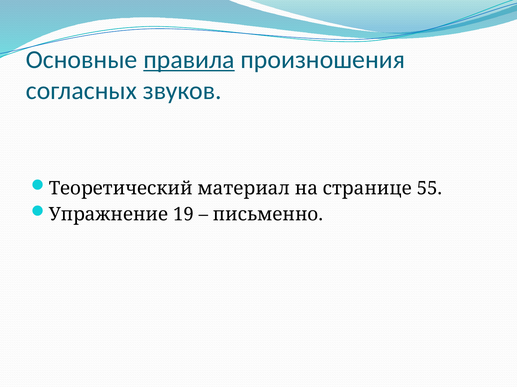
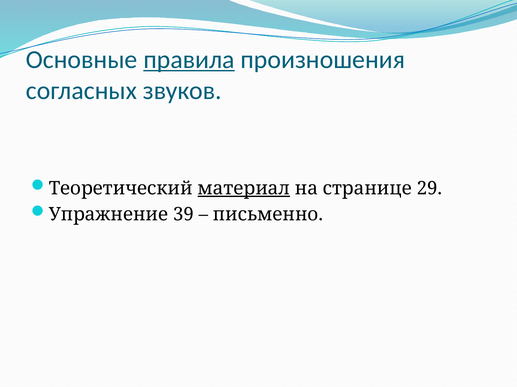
материал underline: none -> present (244, 189)
55: 55 -> 29 (430, 189)
19: 19 -> 39 (183, 215)
